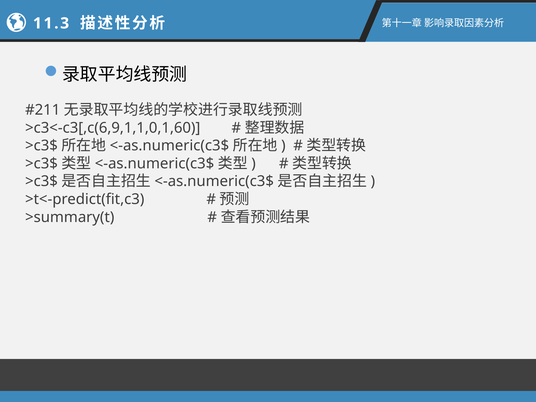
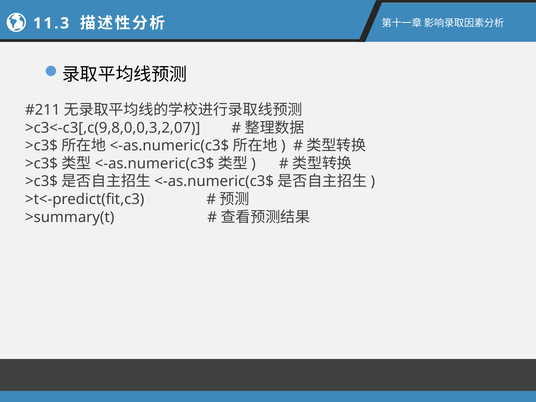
>c3<-c3[,c(6,9,1,1,0,1,60: >c3<-c3[,c(6,9,1,1,0,1,60 -> >c3<-c3[,c(9,8,0,0,3,2,07 (113, 128)
